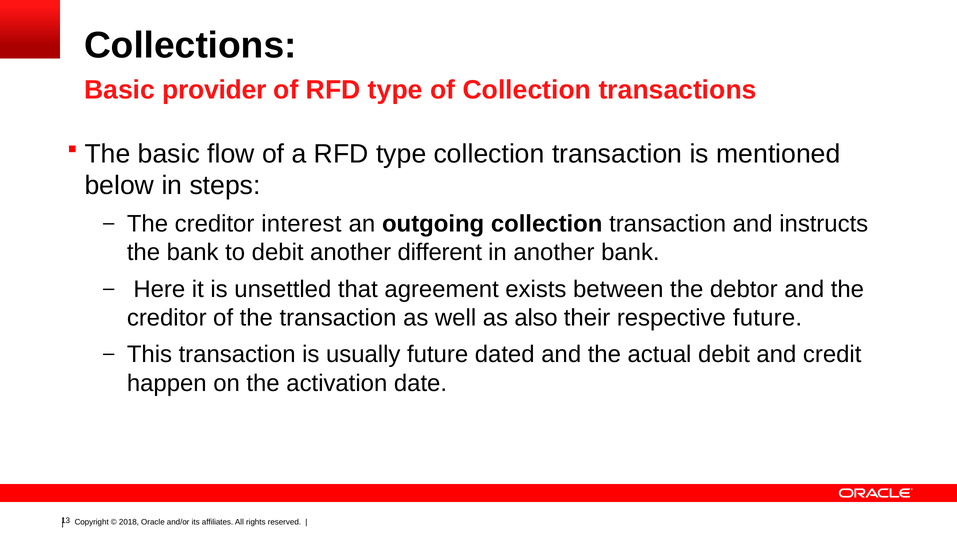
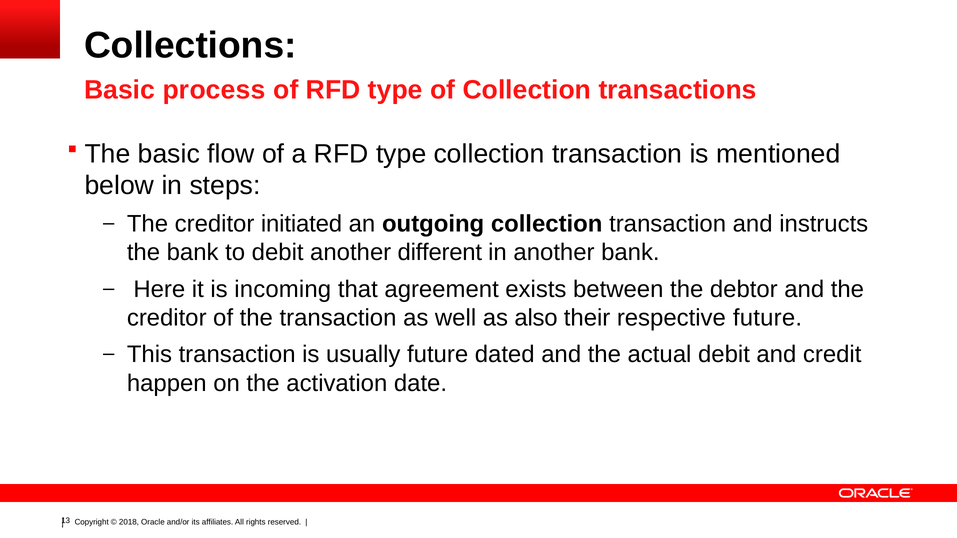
provider: provider -> process (214, 90)
interest: interest -> initiated (302, 224)
unsettled: unsettled -> incoming (283, 289)
